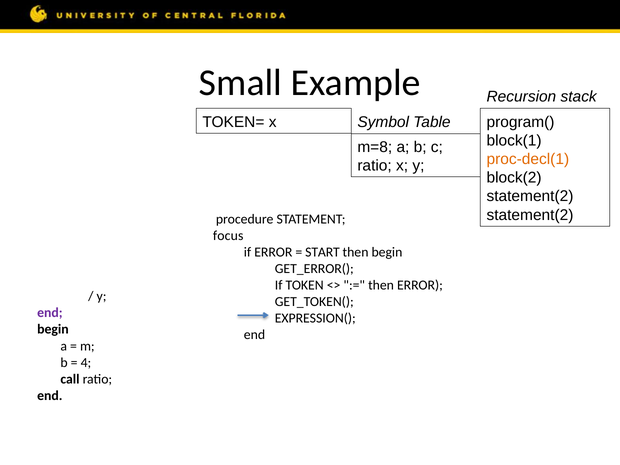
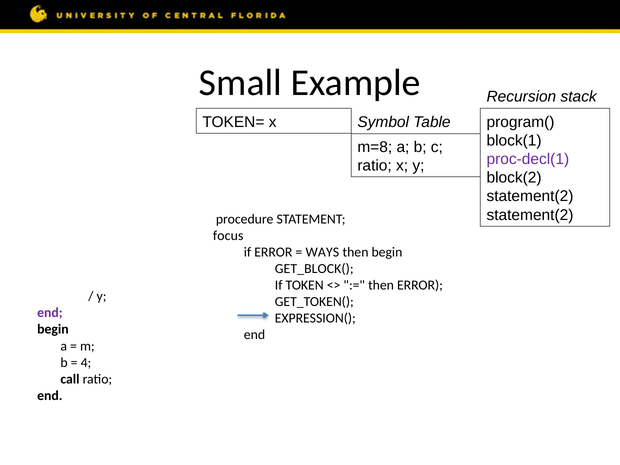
proc-decl(1 colour: orange -> purple (528, 159)
START: START -> WAYS (322, 252)
GET_ERROR(: GET_ERROR( -> GET_BLOCK( (314, 269)
